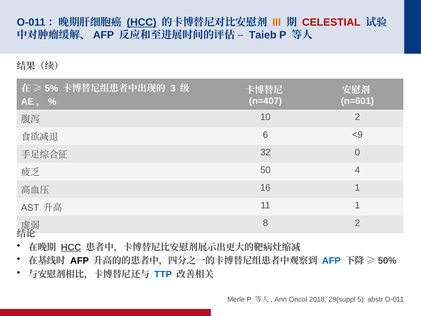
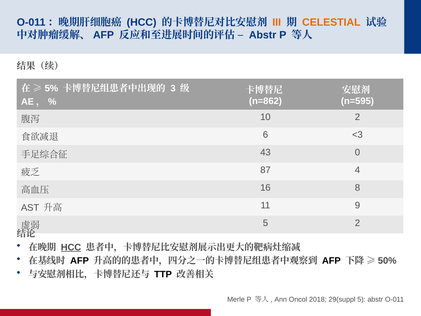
HCC underline: present -> none (142, 22)
CELESTIAL colour: red -> orange (331, 22)
Taieb: Taieb -> Abstr (263, 35)
n=407: n=407 -> n=862 (265, 101)
n=601: n=601 -> n=595 (357, 101)
<9: <9 -> <3 (357, 135)
32: 32 -> 43 (265, 152)
50: 50 -> 87 (265, 170)
16 1: 1 -> 8 (357, 188)
11 1: 1 -> 9 (357, 205)
8: 8 -> 5 (265, 223)
AFP colour: blue -> black (331, 261)
TTP colour: blue -> black (163, 274)
